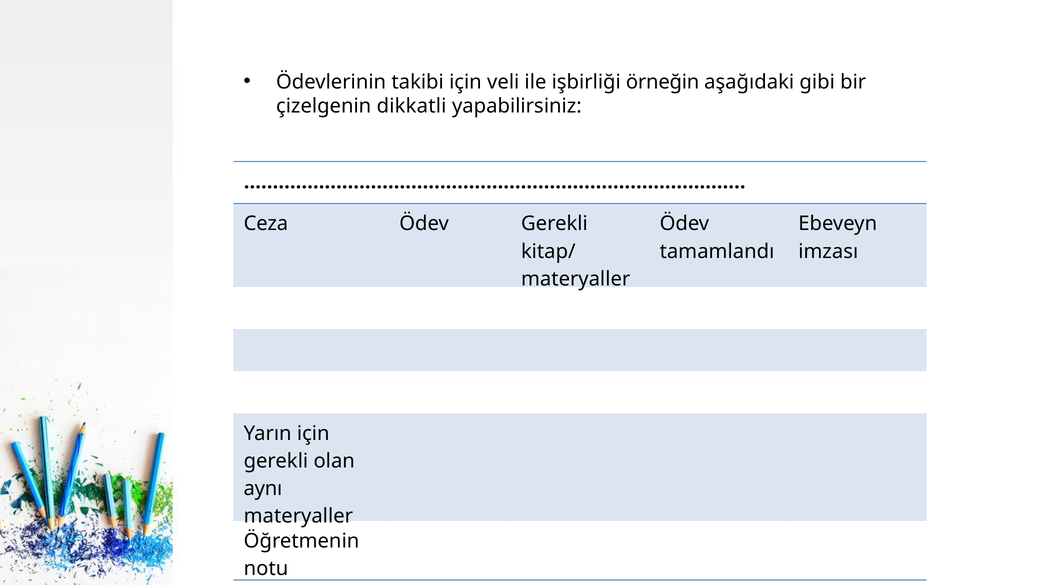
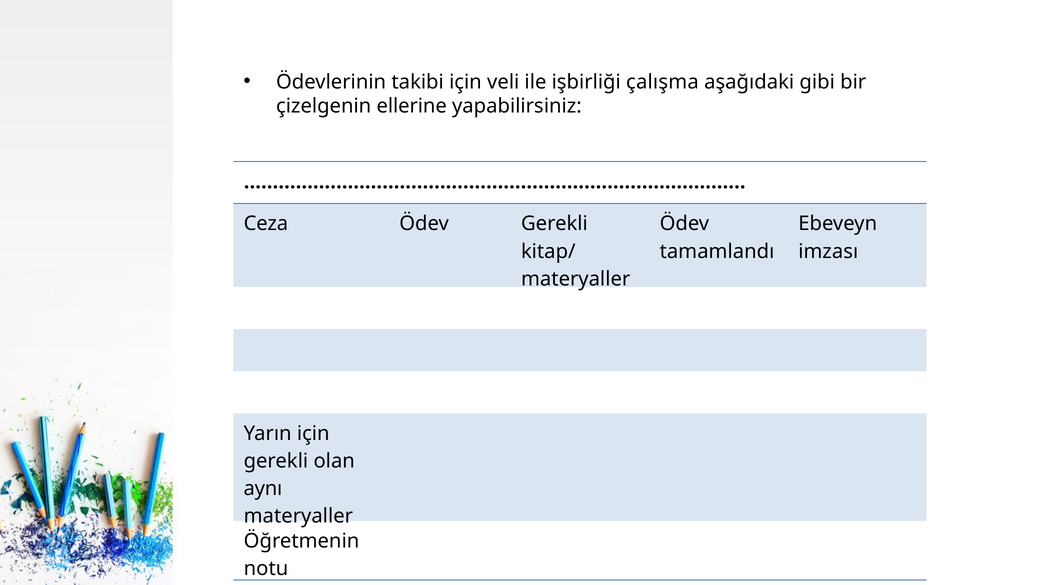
örneğin: örneğin -> çalışma (662, 82)
dikkatli: dikkatli -> ellerine (412, 106)
